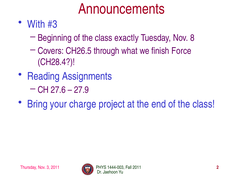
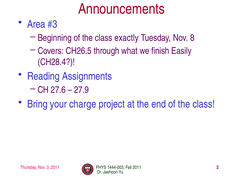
With: With -> Area (36, 24)
Force: Force -> Easily (181, 51)
